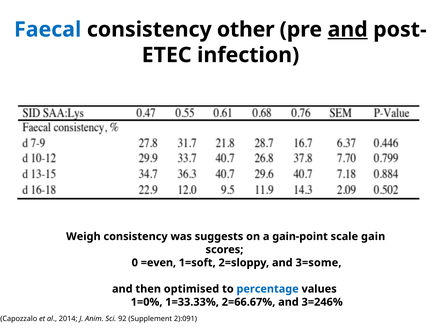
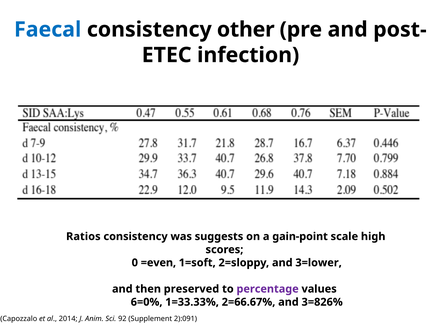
and underline: present -> none (348, 30)
Weigh: Weigh -> Ratios (83, 237)
gain: gain -> high (373, 237)
3=some: 3=some -> 3=lower (319, 263)
optimised: optimised -> preserved (191, 289)
percentage colour: blue -> purple (268, 289)
1=0%: 1=0% -> 6=0% (147, 303)
3=246%: 3=246% -> 3=826% (322, 303)
